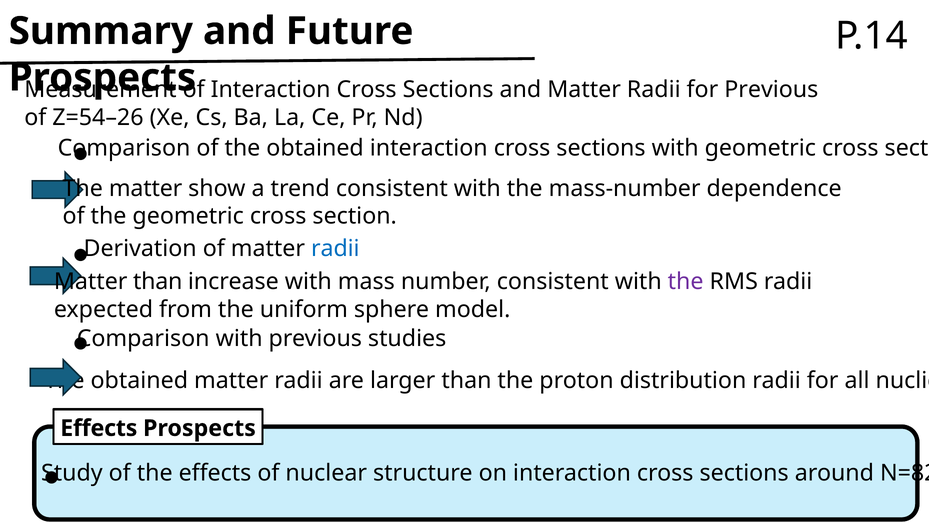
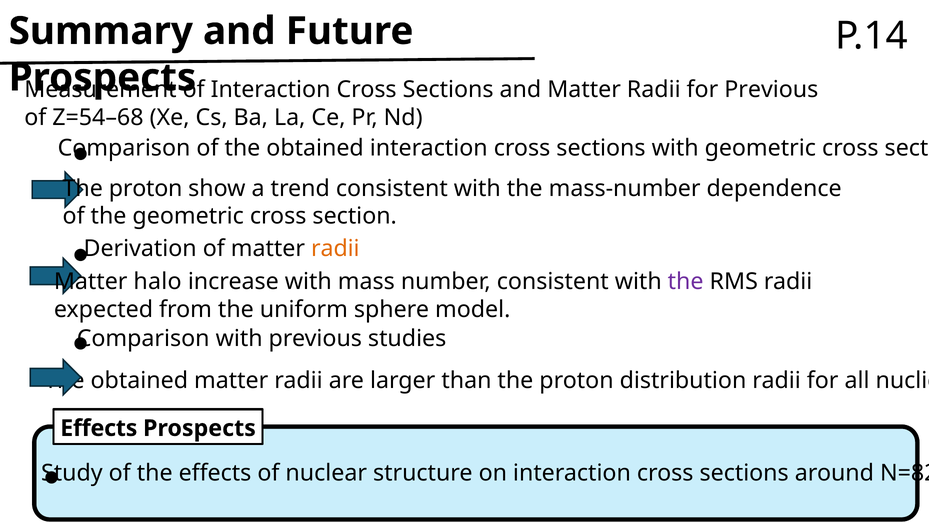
Z=54–26: Z=54–26 -> Z=54–68 (98, 117)
matter: matter -> proton (146, 188)
radii colour: blue -> orange (335, 248)
than: than -> halo (158, 281)
